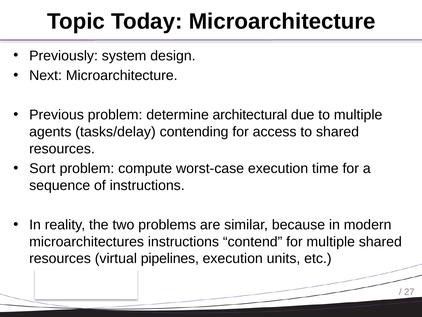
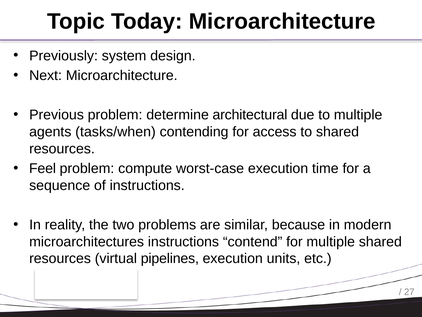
tasks/delay: tasks/delay -> tasks/when (116, 132)
Sort: Sort -> Feel (43, 168)
